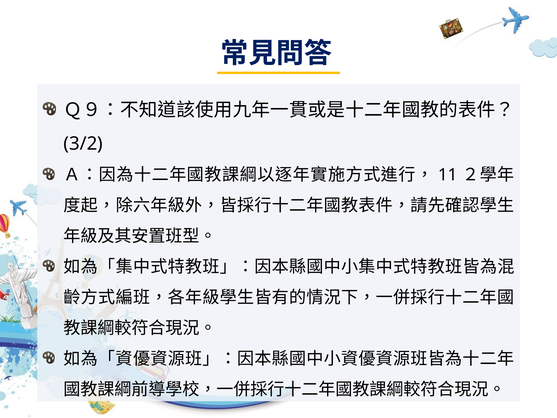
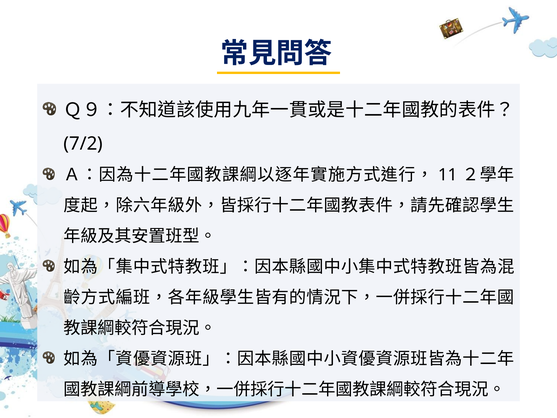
3/2: 3/2 -> 7/2 (83, 143)
